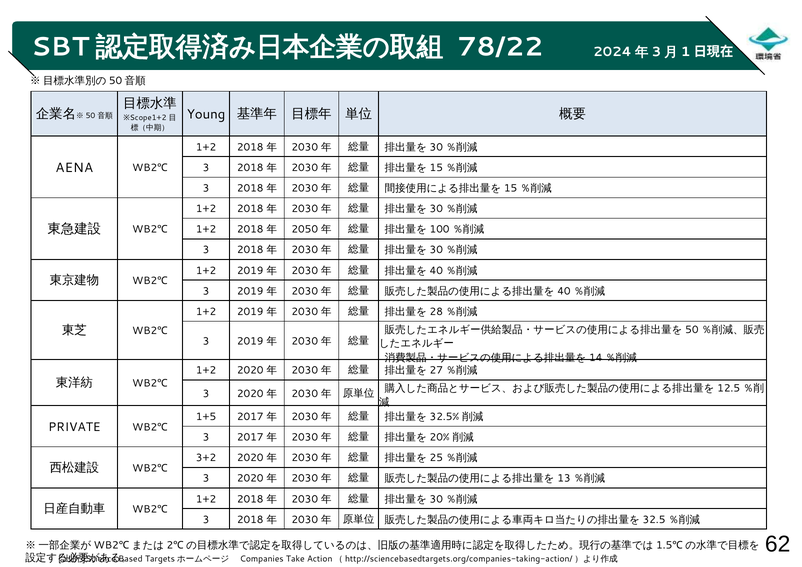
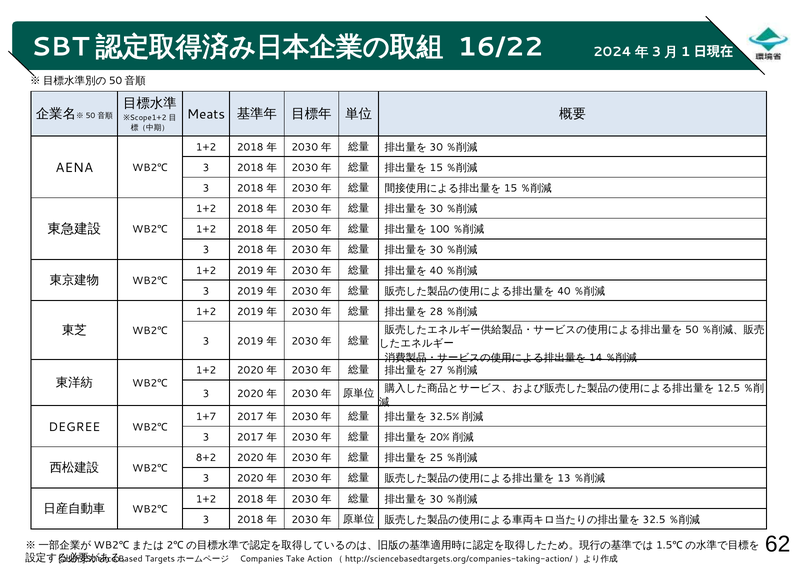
78/22: 78/22 -> 16/22 (500, 47)
Young: Young -> Meats (206, 114)
1+5: 1+5 -> 1+7 (206, 417)
PRIVATE: PRIVATE -> DEGREE (74, 427)
3+2: 3+2 -> 8+2 (206, 458)
